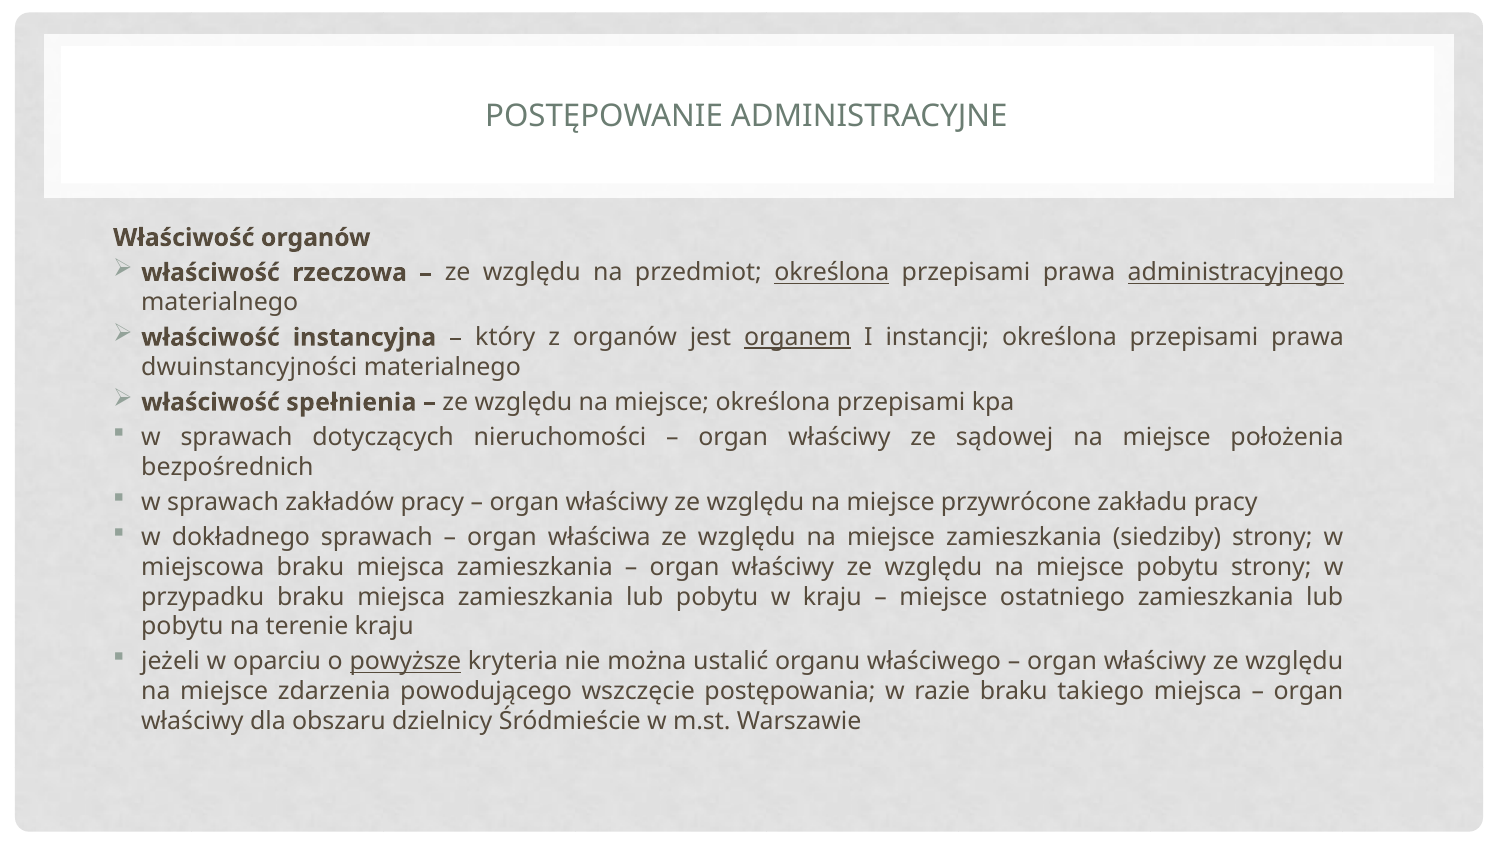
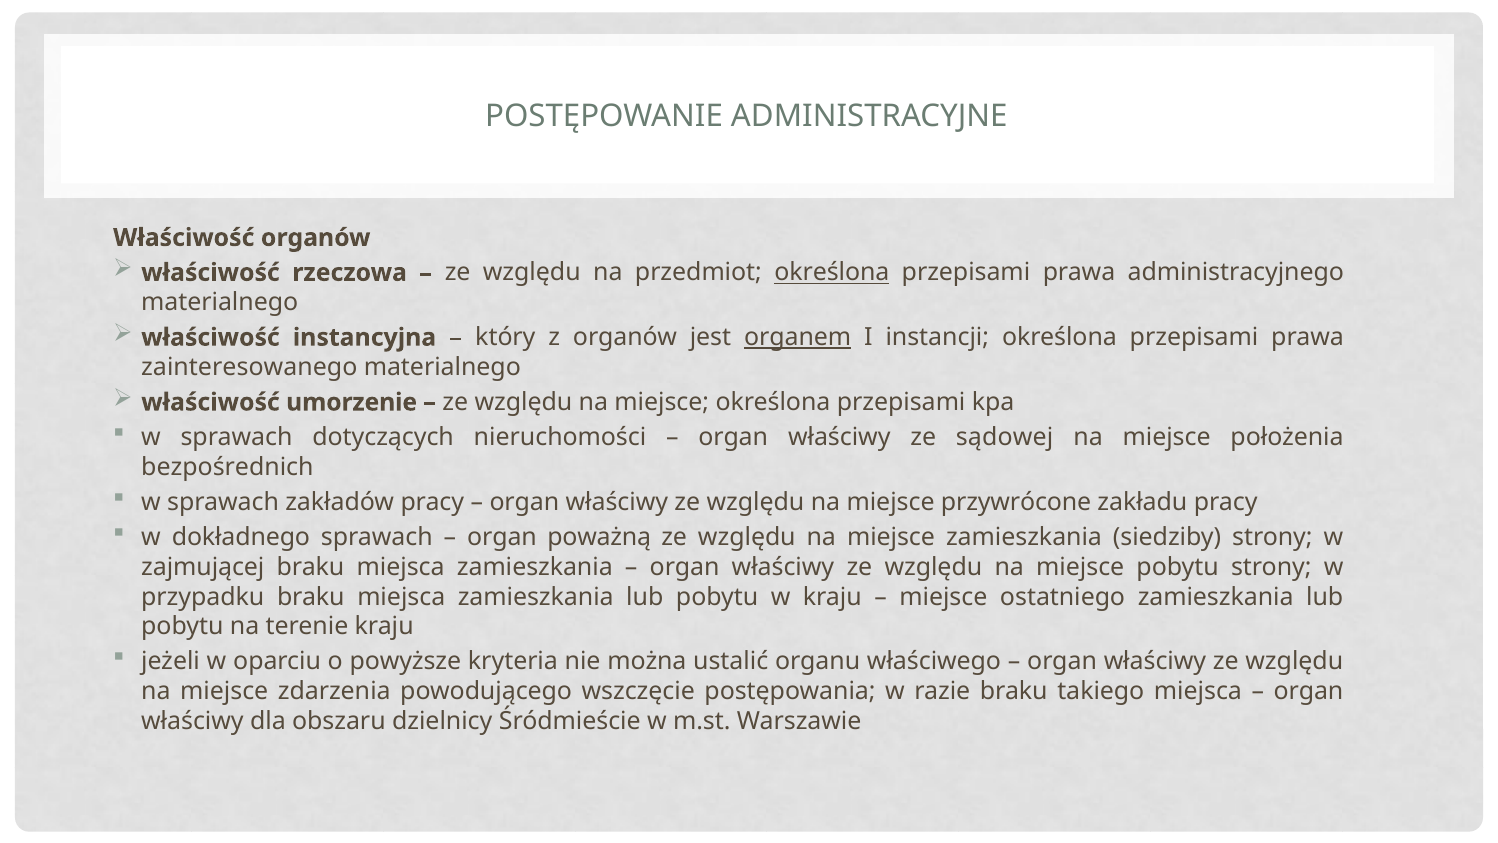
administracyjnego underline: present -> none (1236, 273)
dwuinstancyjności: dwuinstancyjności -> zainteresowanego (249, 367)
spełnienia: spełnienia -> umorzenie (352, 402)
właściwa: właściwa -> poważną (599, 537)
miejscowa: miejscowa -> zajmującej (203, 567)
powyższe underline: present -> none (405, 661)
